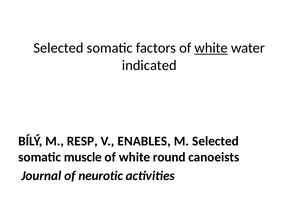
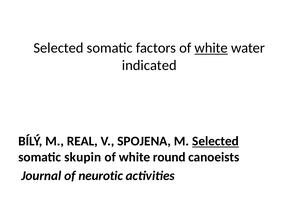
RESP: RESP -> REAL (82, 141)
ENABLES: ENABLES -> SPOJENA (144, 141)
Selected underline: none -> present (216, 141)
muscle: muscle -> skupin (83, 157)
